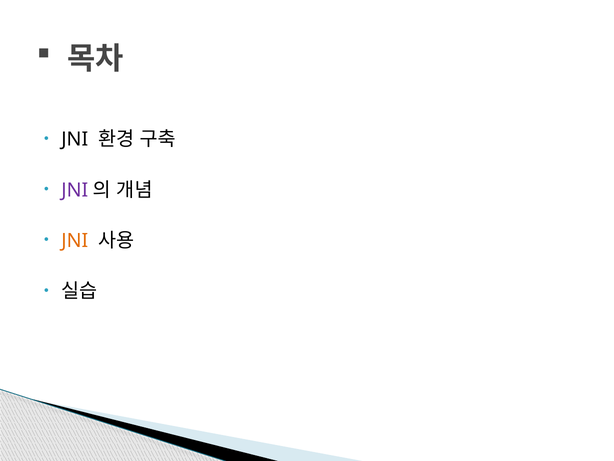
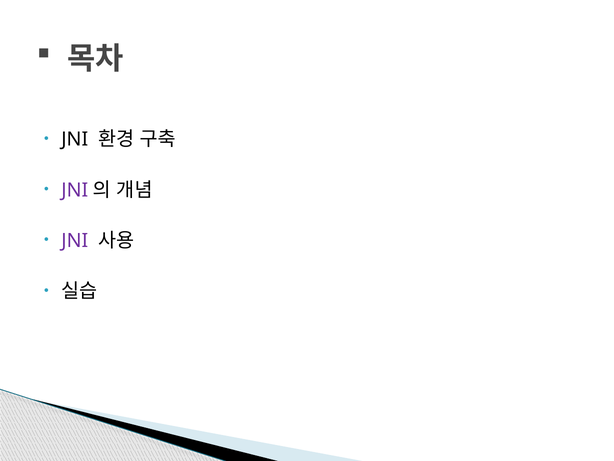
JNI colour: orange -> purple (75, 240)
